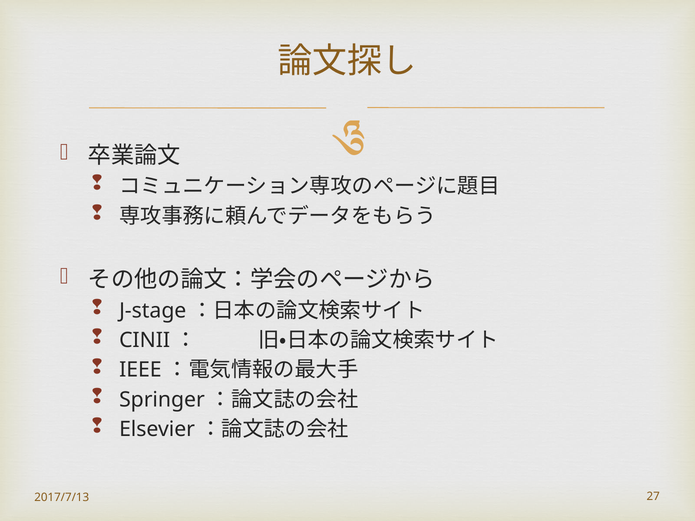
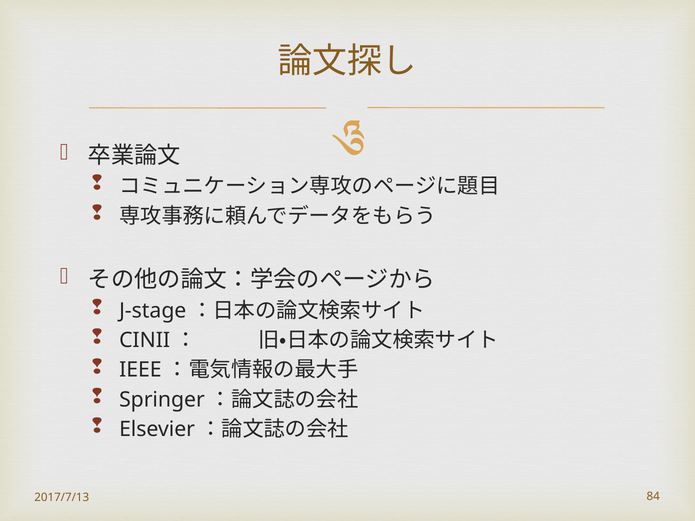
27: 27 -> 84 (653, 496)
